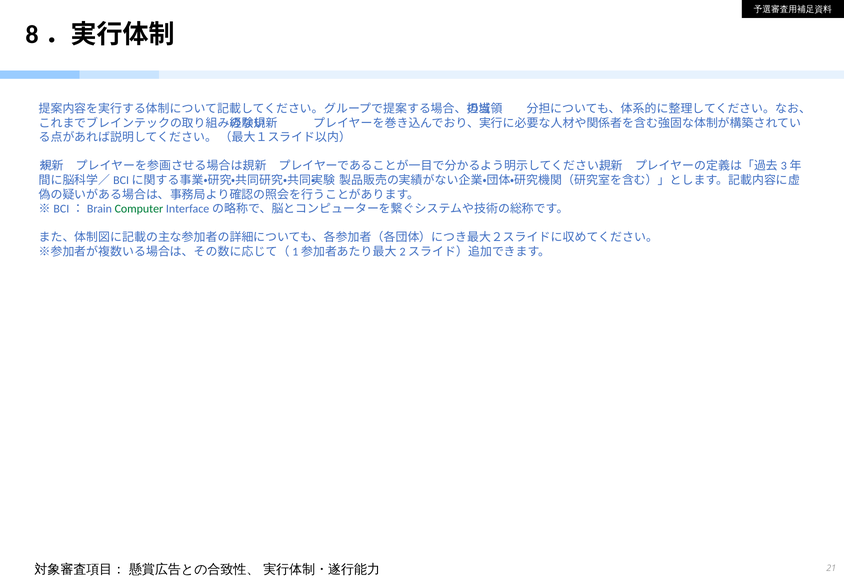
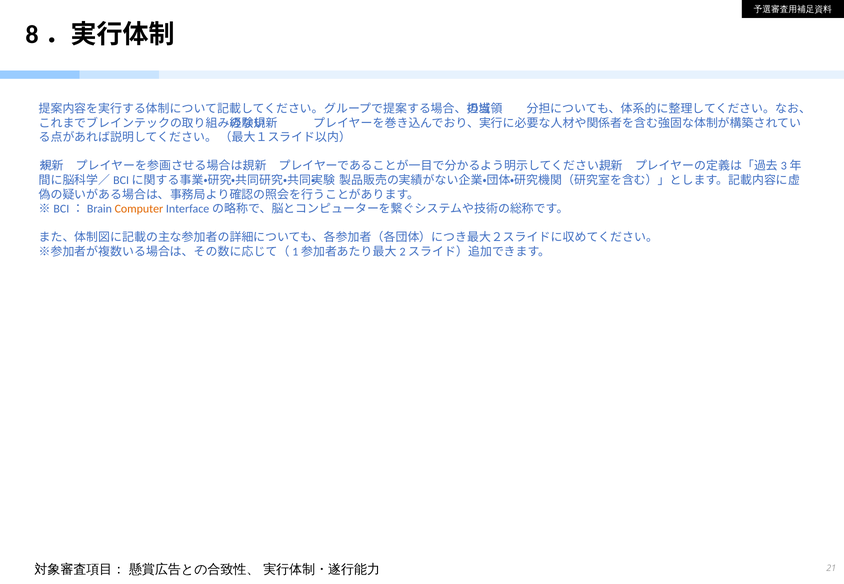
Computer colour: green -> orange (139, 209)
